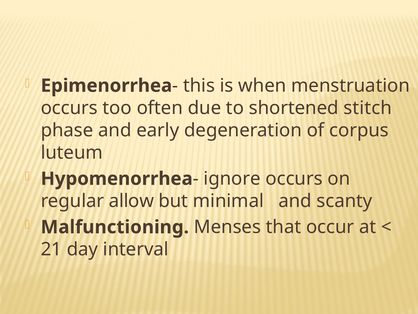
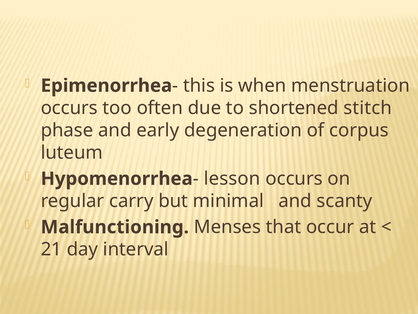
ignore: ignore -> lesson (232, 178)
allow: allow -> carry (131, 201)
